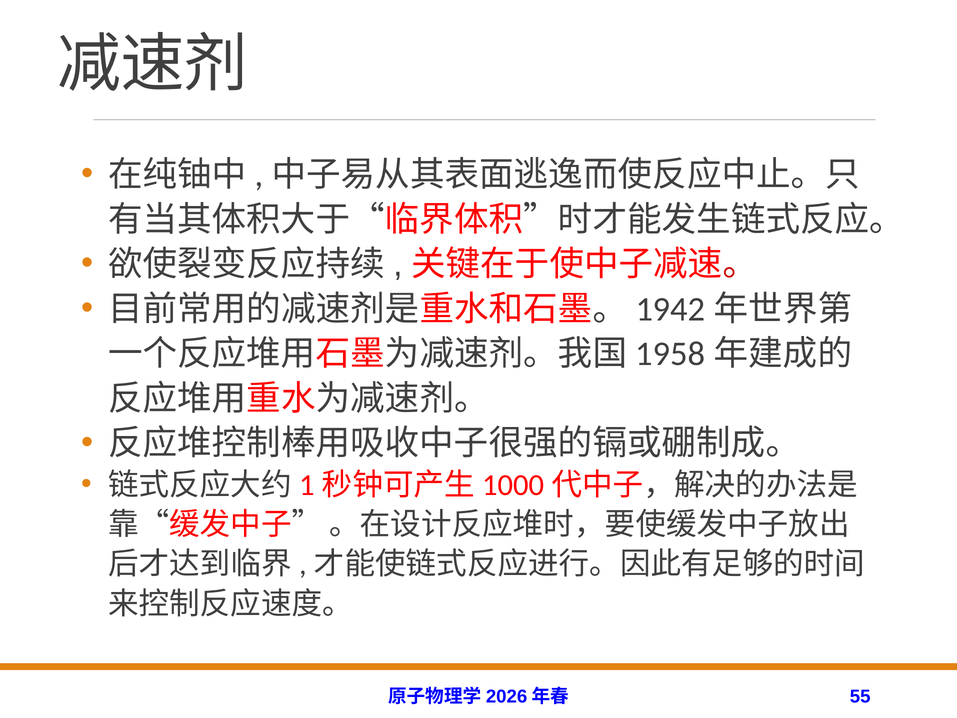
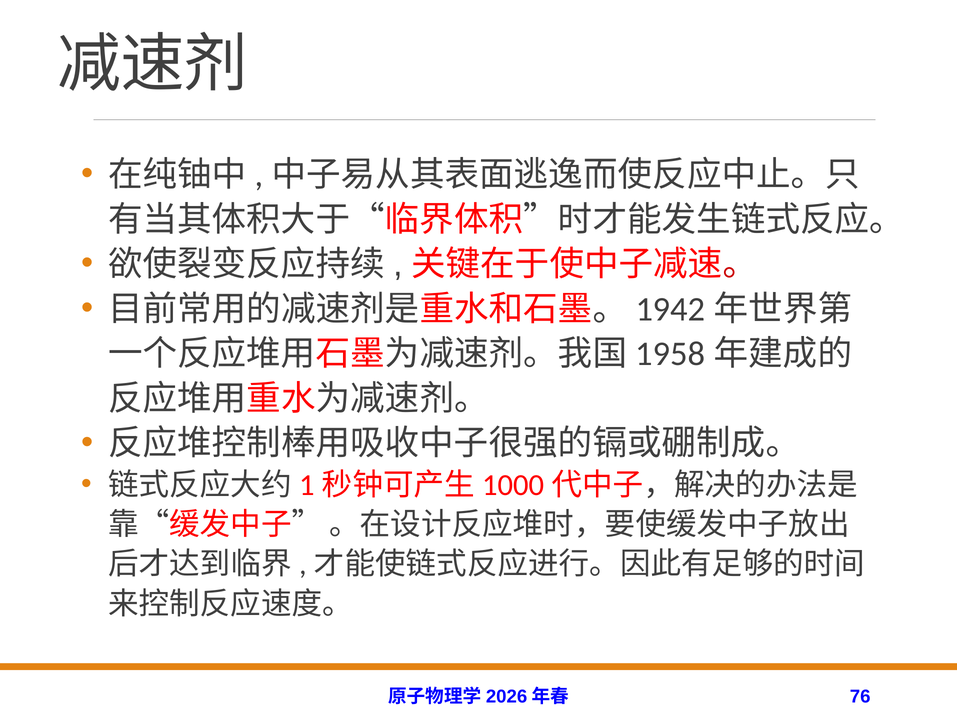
55: 55 -> 76 (860, 696)
